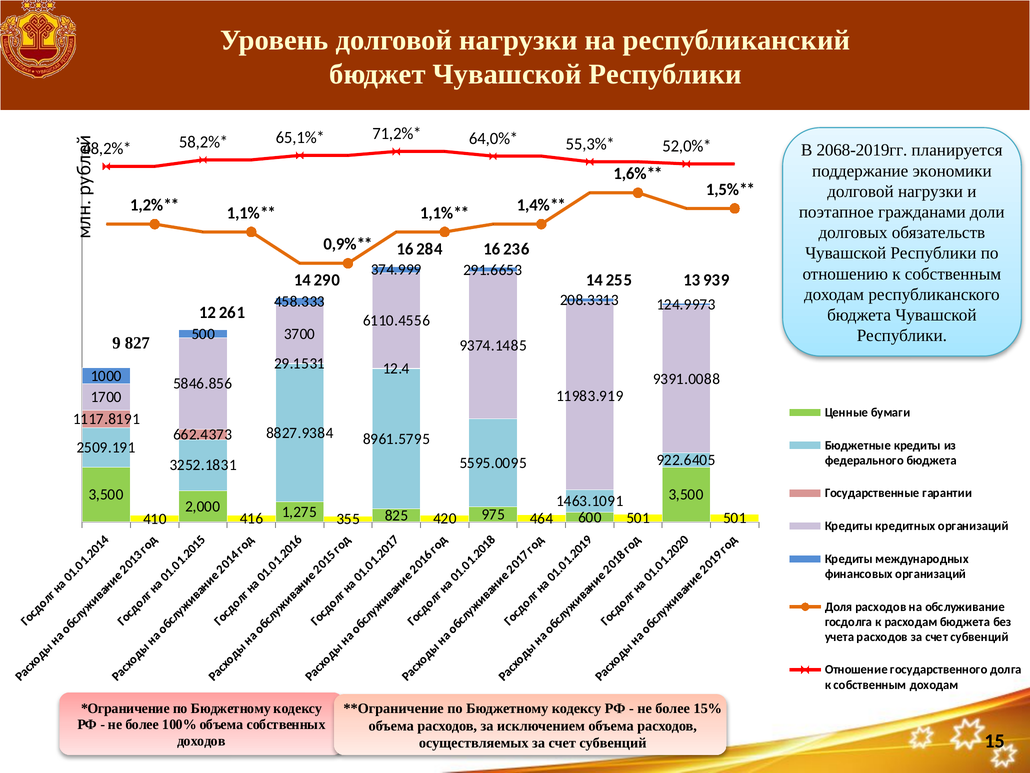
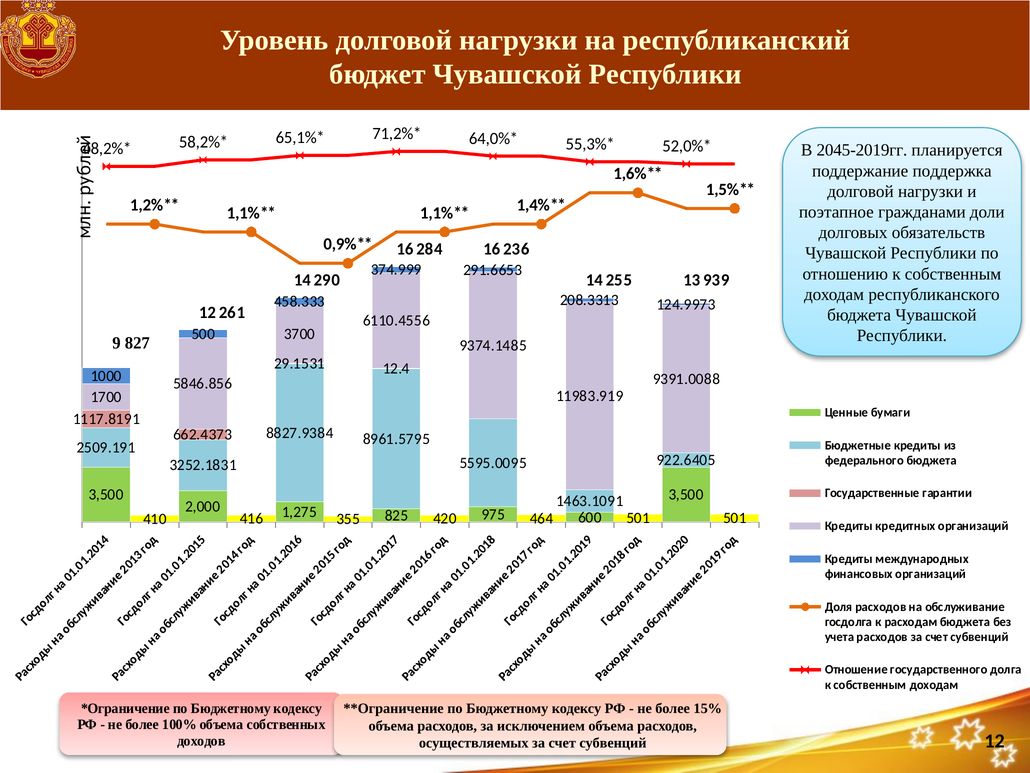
2068-2019гг: 2068-2019гг -> 2045-2019гг (862, 150)
экономики: экономики -> поддержка (952, 171)
субвенций 15: 15 -> 12 (995, 741)
